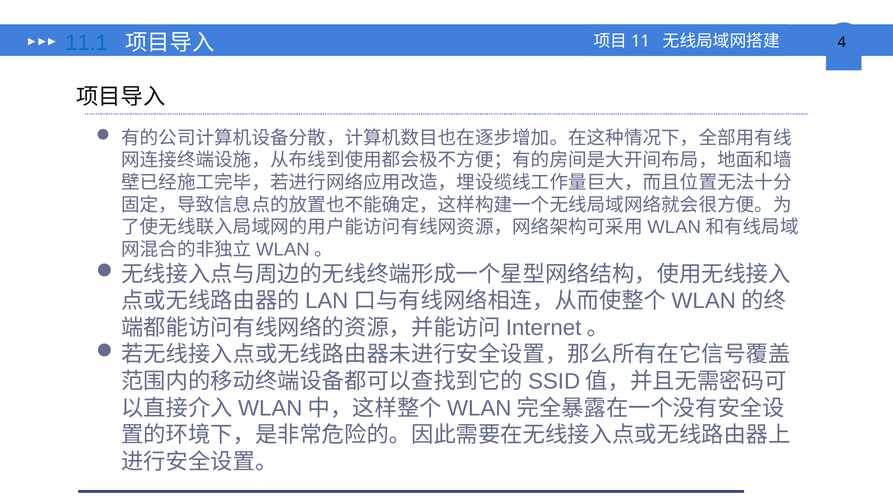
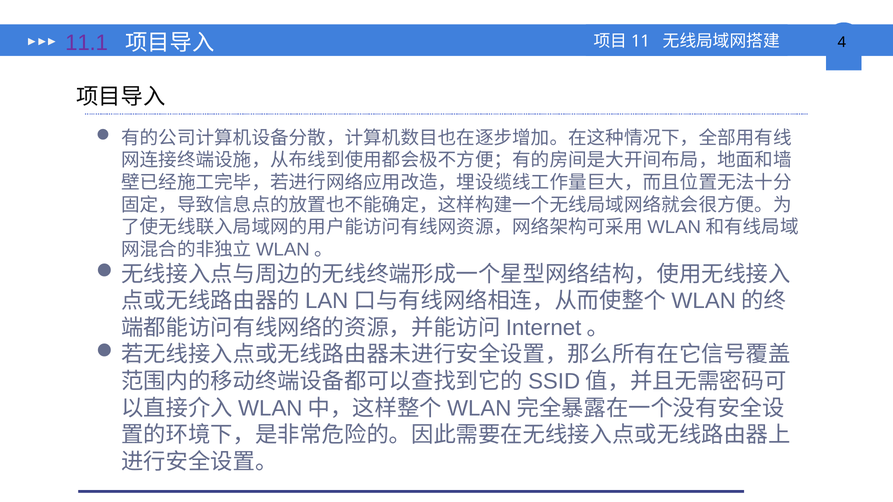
11.1 colour: blue -> purple (87, 43)
